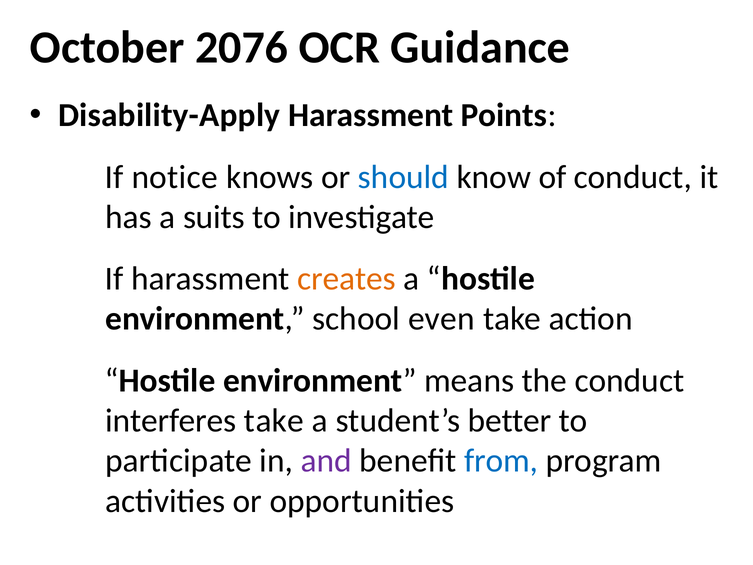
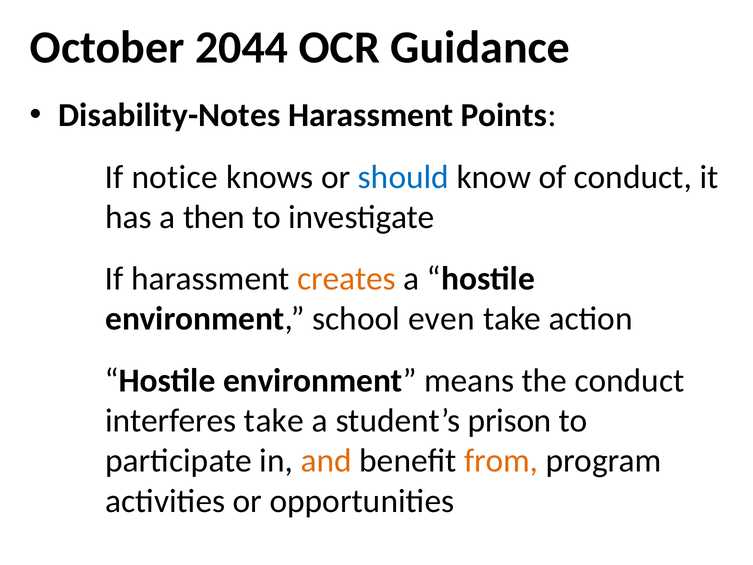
2076: 2076 -> 2044 (242, 48)
Disability-Apply: Disability-Apply -> Disability-Notes (169, 115)
suits: suits -> then (214, 217)
better: better -> prison (510, 421)
and colour: purple -> orange (326, 461)
from colour: blue -> orange (501, 461)
